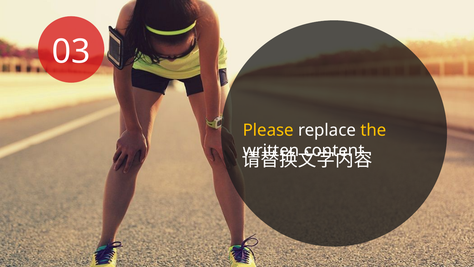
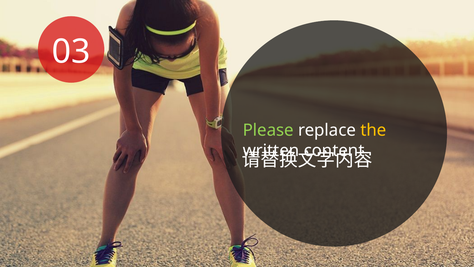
Please colour: yellow -> light green (268, 130)
